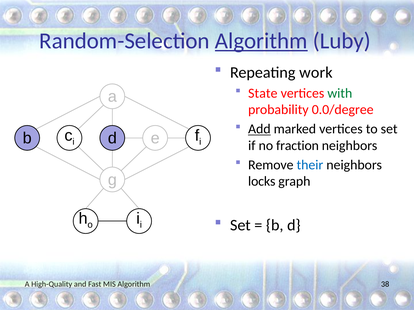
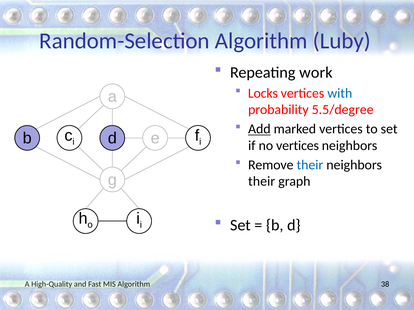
Algorithm underline: present -> none (261, 41)
State: State -> Locks (263, 93)
with colour: green -> blue (340, 93)
0.0/degree: 0.0/degree -> 5.5/degree (343, 110)
no fraction: fraction -> vertices (298, 146)
locks: locks -> their (262, 182)
